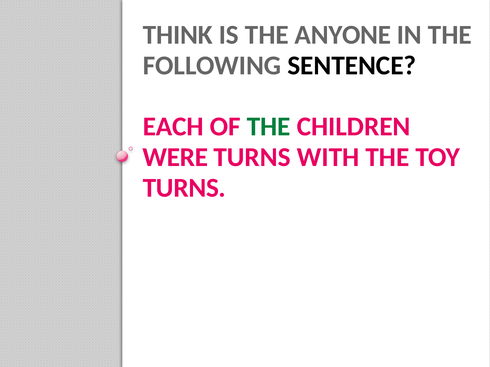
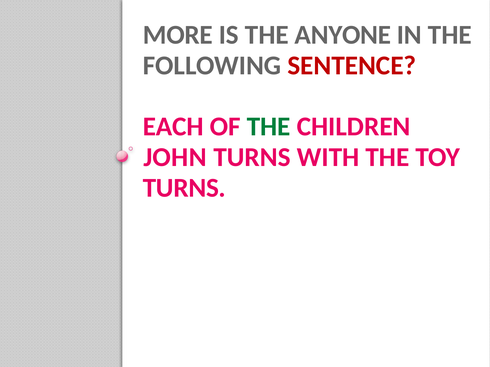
THINK: THINK -> MORE (178, 35)
SENTENCE colour: black -> red (352, 66)
WERE: WERE -> JOHN (175, 158)
